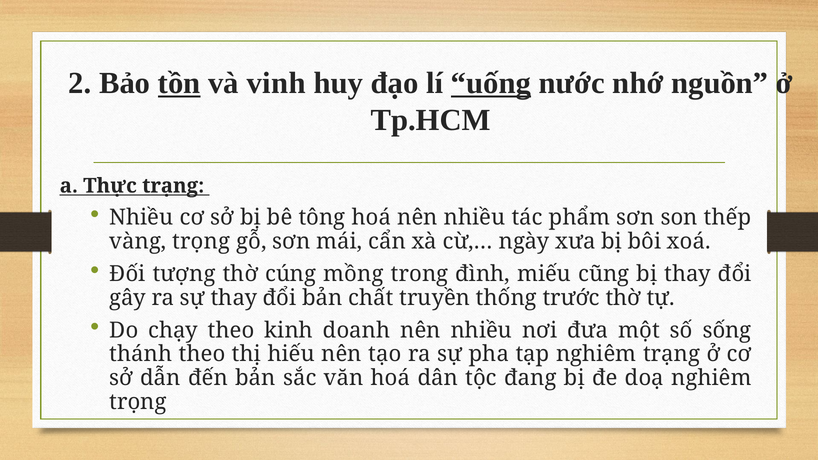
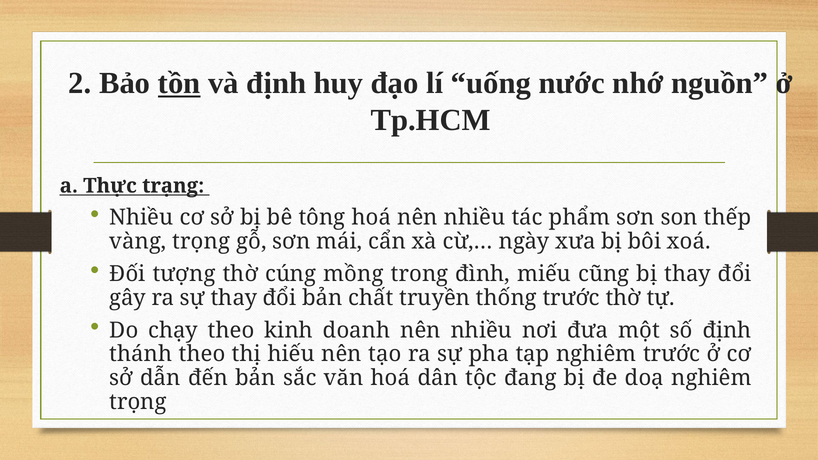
và vinh: vinh -> định (276, 83)
uống underline: present -> none (491, 83)
số sống: sống -> định (727, 330)
nghiêm trạng: trạng -> trước (672, 354)
